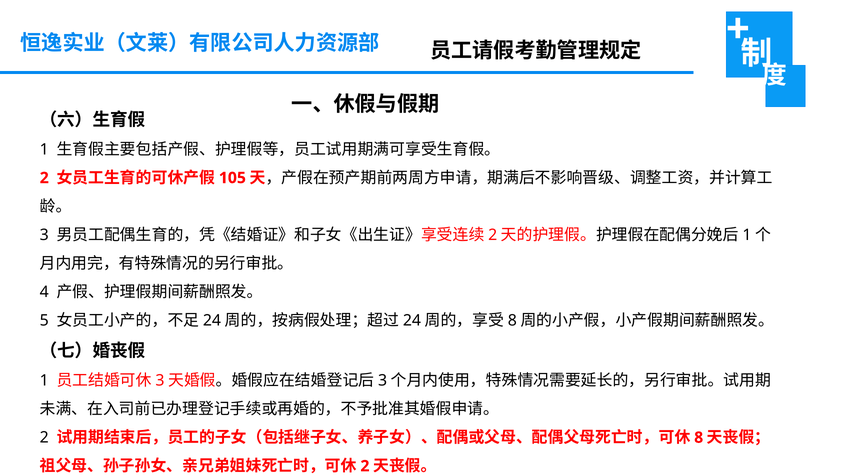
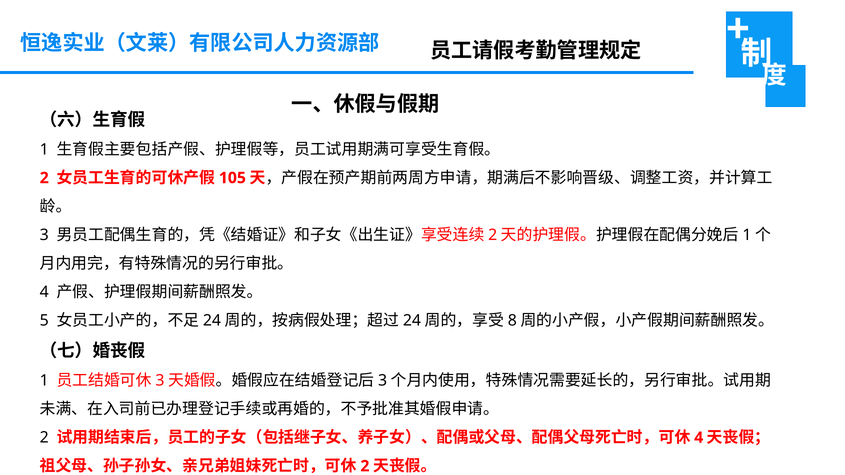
8: 8 -> 4 (699, 438)
